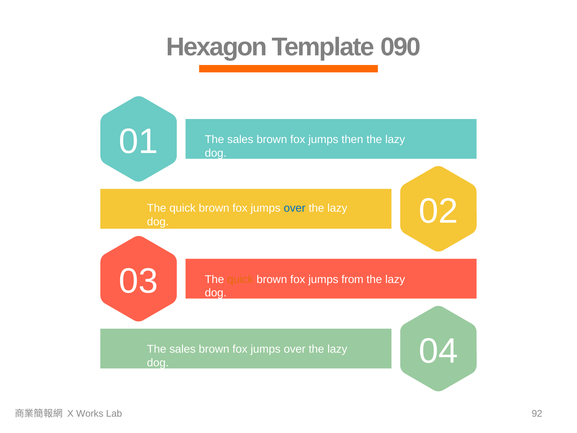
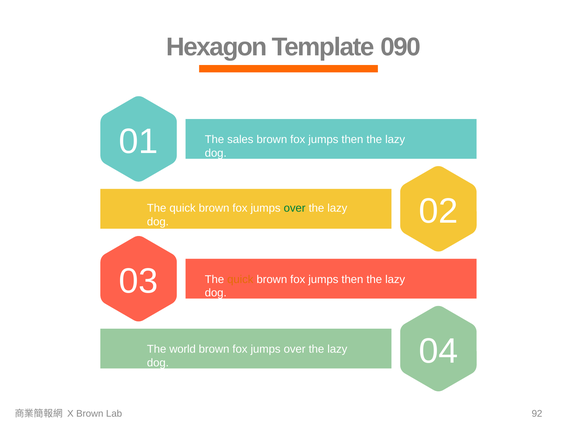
over colour: blue -> green (295, 208)
from: from -> then (352, 279)
sales: sales -> world (183, 349)
X Works: Works -> Brown (90, 413)
